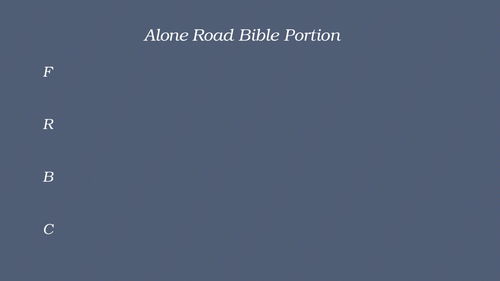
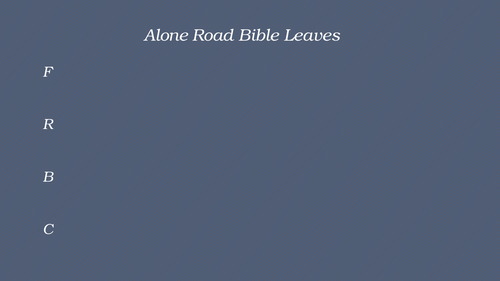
Portion: Portion -> Leaves (312, 35)
